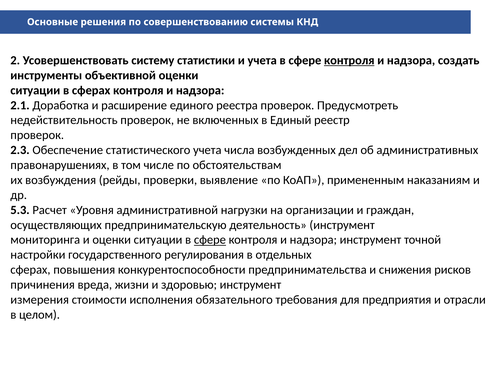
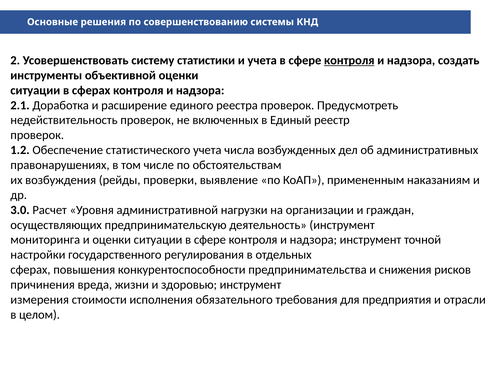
2.3: 2.3 -> 1.2 (20, 150)
5.3: 5.3 -> 3.0 (20, 210)
сфере underline: present -> none (210, 240)
